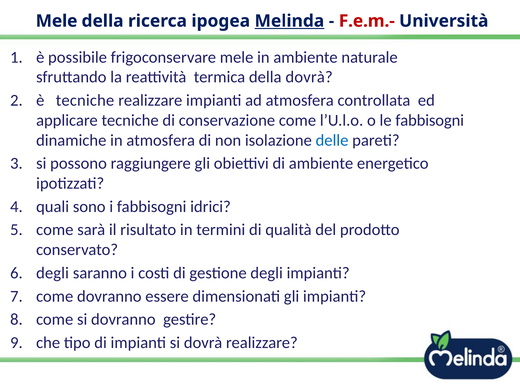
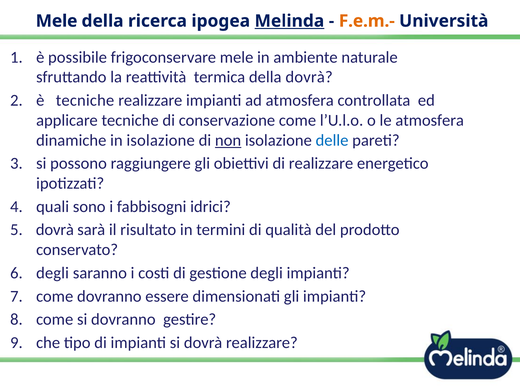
F.e.m.- colour: red -> orange (367, 21)
le fabbisogni: fabbisogni -> atmosfera (430, 120)
in atmosfera: atmosfera -> isolazione (161, 140)
non underline: none -> present (228, 140)
di ambiente: ambiente -> realizzare (321, 163)
come: come -> dovrà (55, 230)
